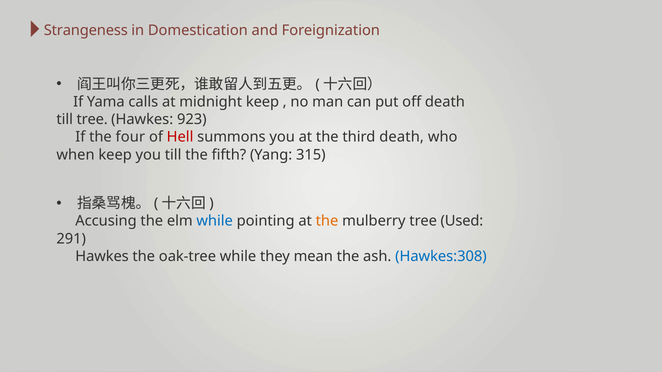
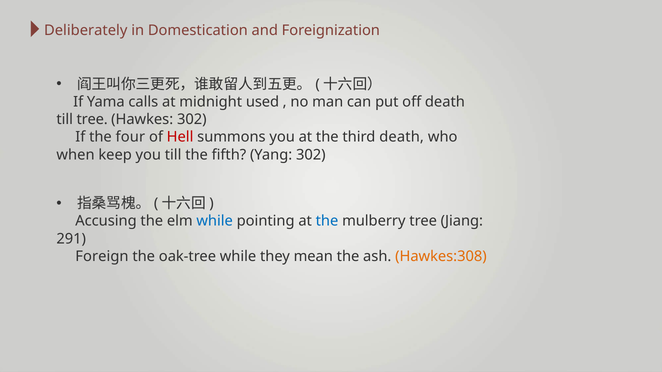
Strangeness: Strangeness -> Deliberately (86, 30)
midnight keep: keep -> used (262, 102)
Hawkes 923: 923 -> 302 (192, 120)
Yang 315: 315 -> 302 (311, 155)
the colour: orange -> blue (327, 221)
Used: Used -> Jiang (462, 221)
Hawkes: Hawkes -> Foreign (102, 257)
Hawkes:308 colour: blue -> orange (441, 257)
